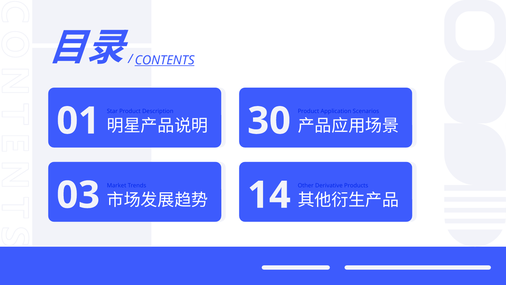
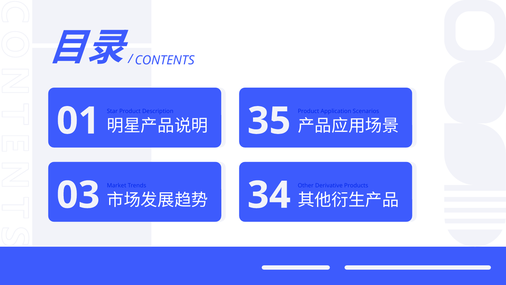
CONTENTS underline: present -> none (165, 60)
30: 30 -> 35 (269, 121)
14: 14 -> 34 (269, 195)
